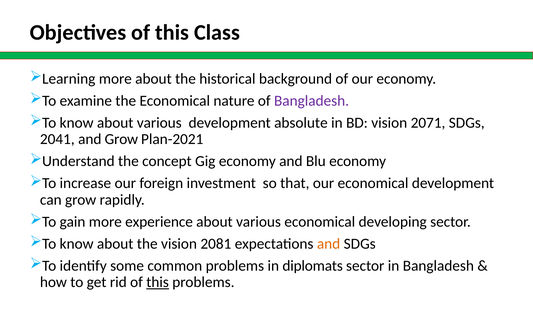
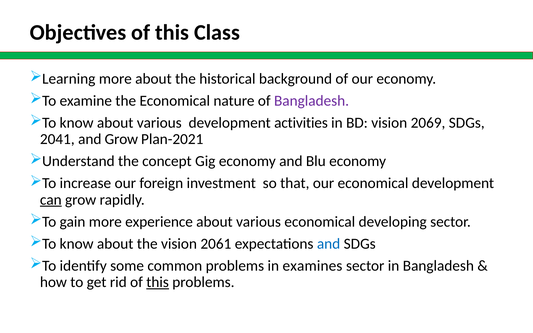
absolute: absolute -> activities (301, 123)
2071: 2071 -> 2069 (428, 123)
can underline: none -> present (51, 200)
2081: 2081 -> 2061 (216, 244)
and colour: orange -> blue (329, 244)
diplomats: diplomats -> examines (312, 266)
